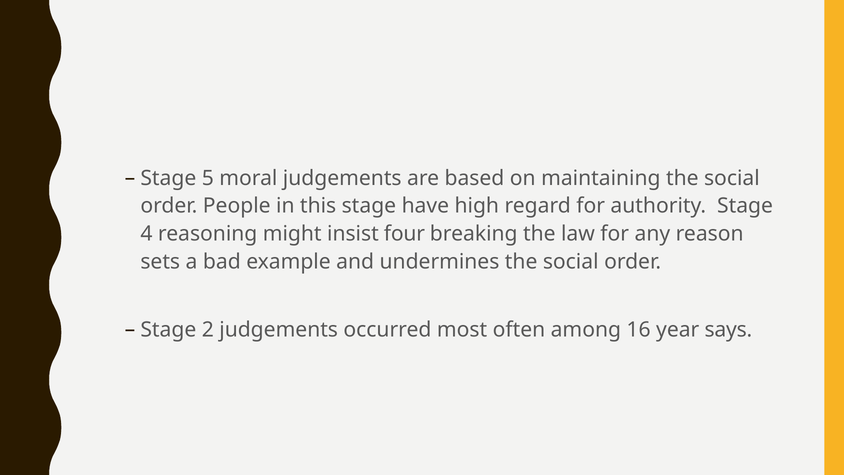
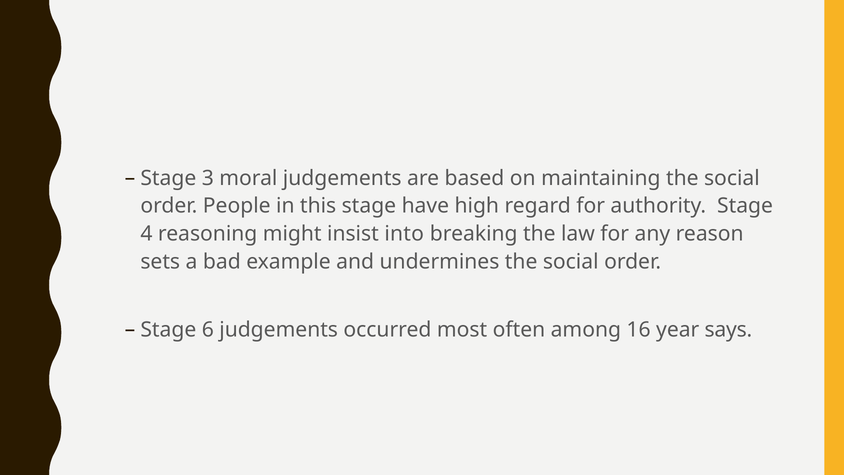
5: 5 -> 3 (208, 178)
four: four -> into (404, 234)
2: 2 -> 6 (208, 330)
